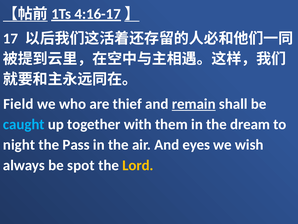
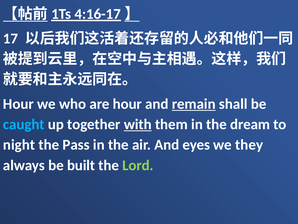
Field: Field -> Hour (18, 104)
are thief: thief -> hour (127, 104)
with underline: none -> present (138, 124)
wish: wish -> they (249, 145)
spot: spot -> built (81, 165)
Lord colour: yellow -> light green (138, 165)
